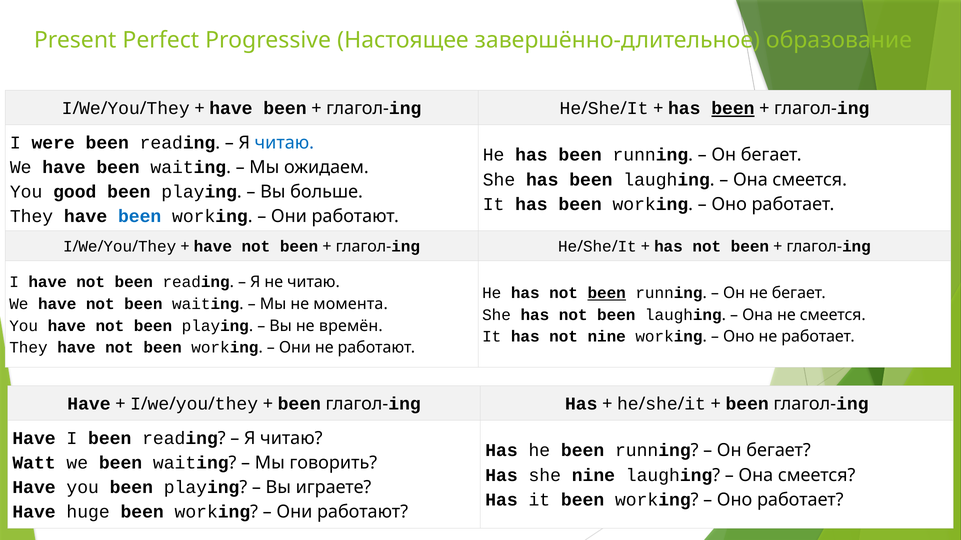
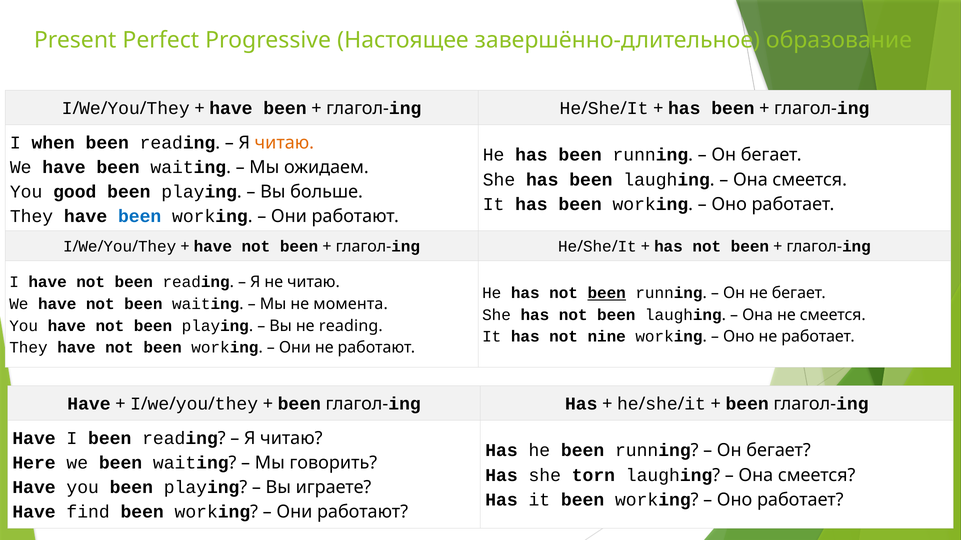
been underline: present -> none (733, 109)
were: were -> when (53, 143)
читаю colour: blue -> orange (284, 143)
не времён: времён -> reading (351, 326)
Watt: Watt -> Here (34, 463)
she nine: nine -> torn (593, 476)
huge: huge -> find (88, 513)
